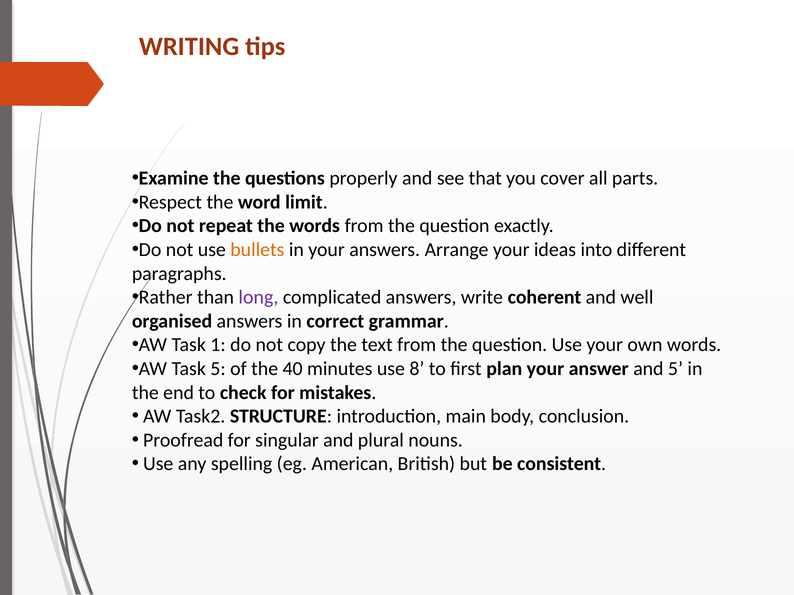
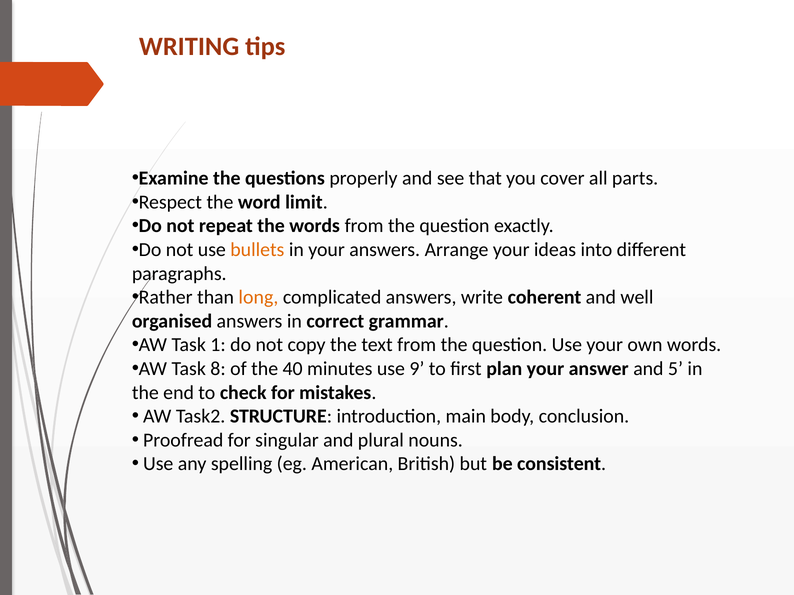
long colour: purple -> orange (258, 298)
Task 5: 5 -> 8 (218, 369)
8: 8 -> 9 (417, 369)
